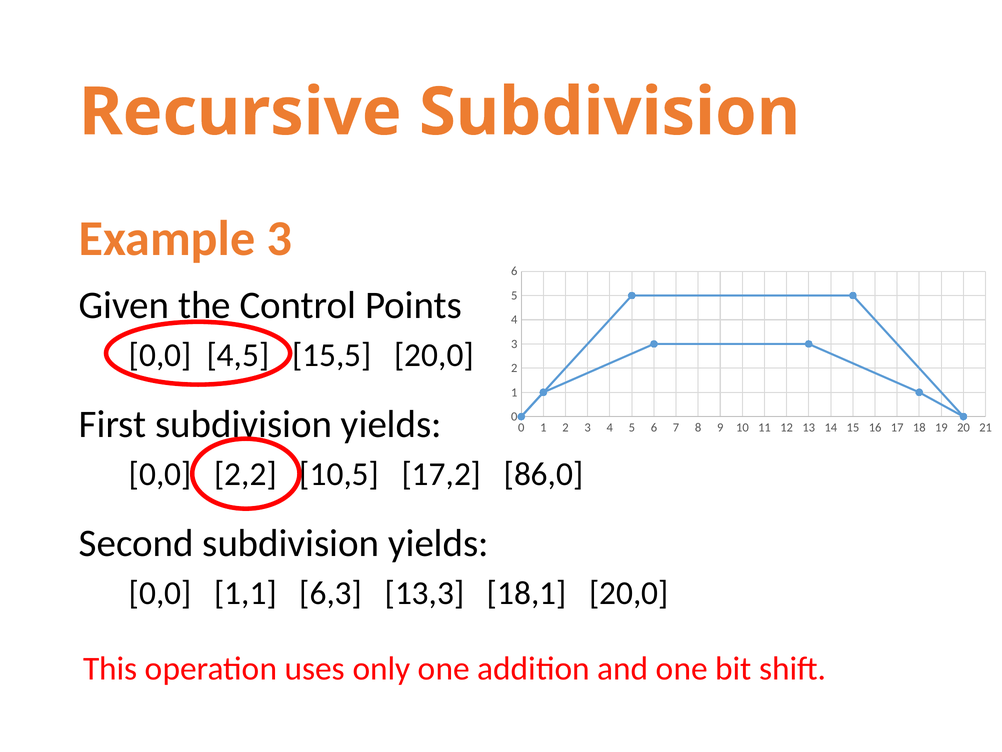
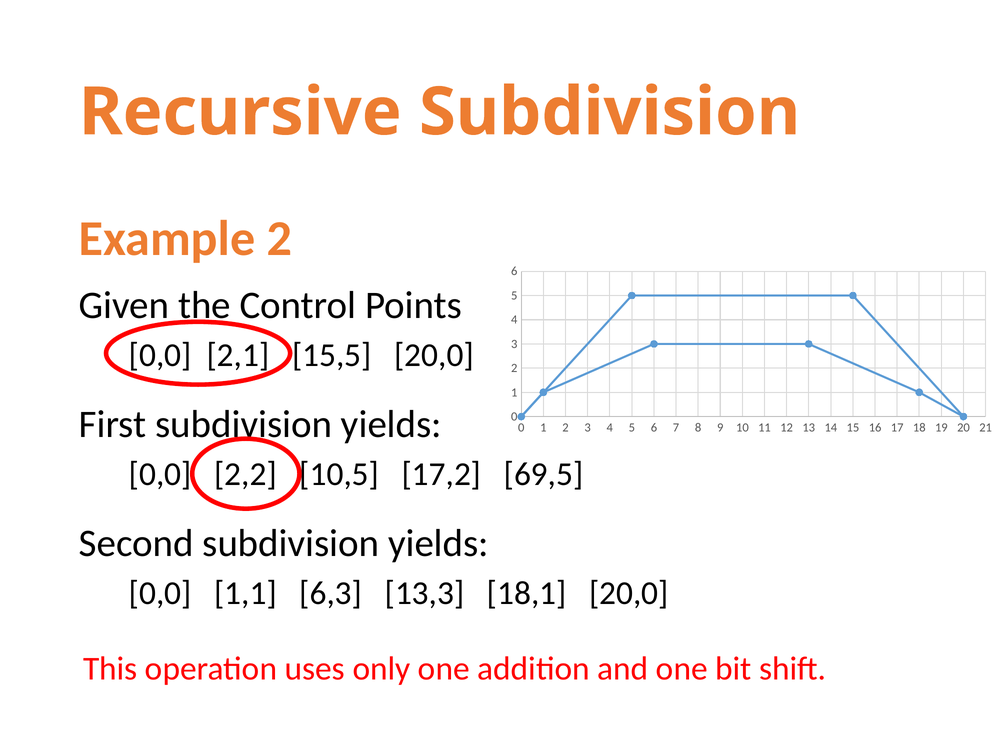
Example 3: 3 -> 2 (279, 239)
4,5: 4,5 -> 2,1 (238, 355)
86,0: 86,0 -> 69,5 (544, 474)
